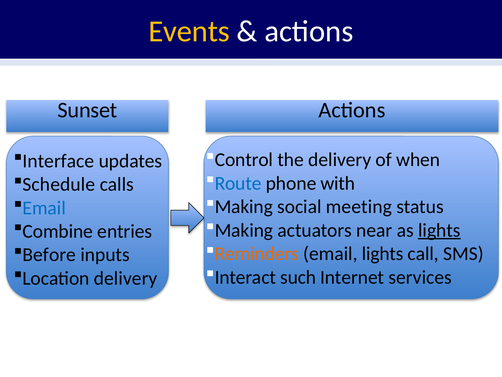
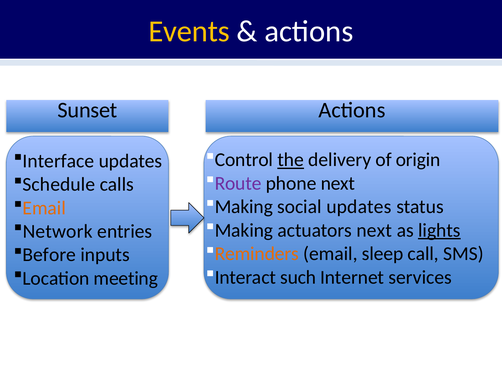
the underline: none -> present (291, 160)
when: when -> origin (418, 160)
Route colour: blue -> purple (238, 183)
phone with: with -> next (338, 183)
social meeting: meeting -> updates (359, 207)
Email colour: blue -> orange (44, 208)
actuators near: near -> next (374, 230)
Combine: Combine -> Network (58, 231)
email lights: lights -> sleep (383, 253)
Location delivery: delivery -> meeting (126, 278)
